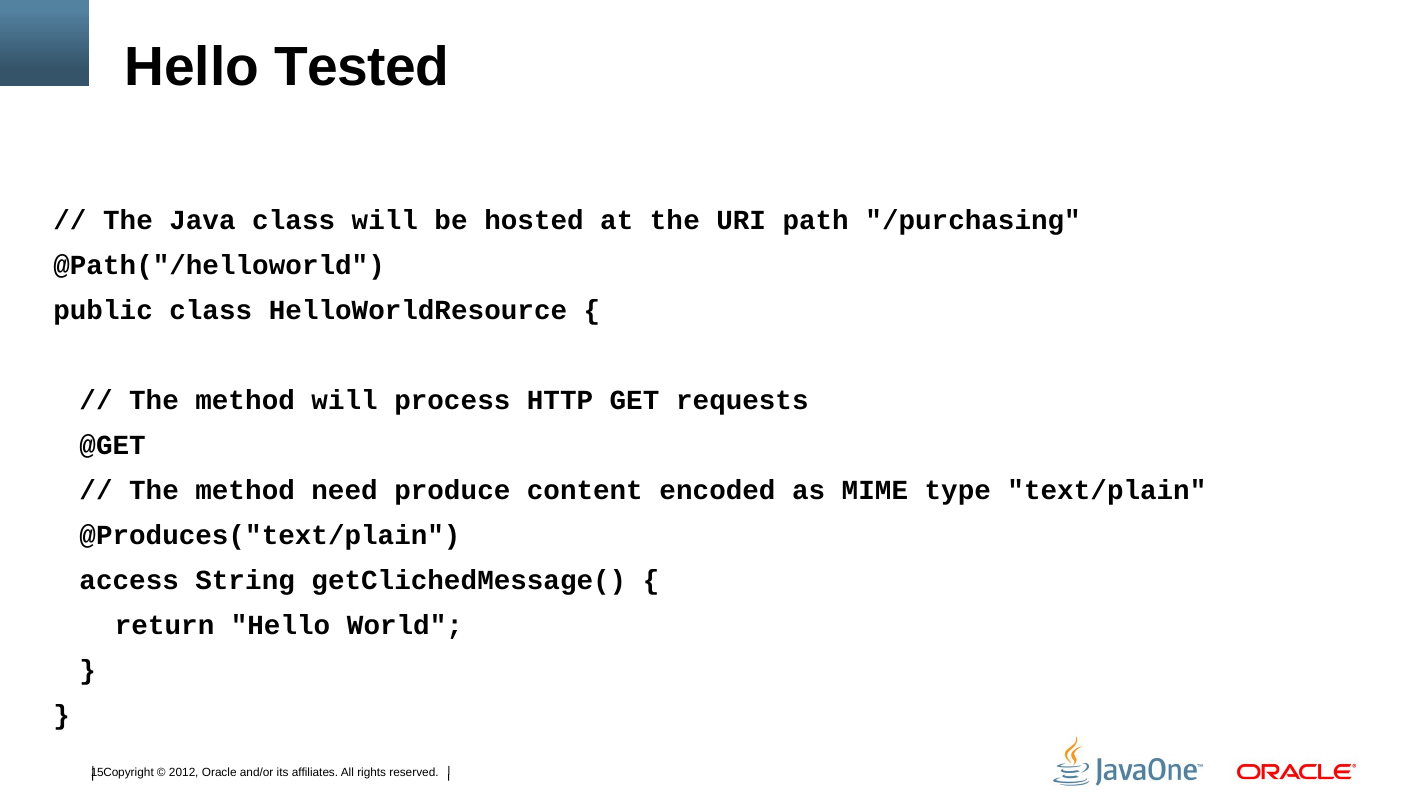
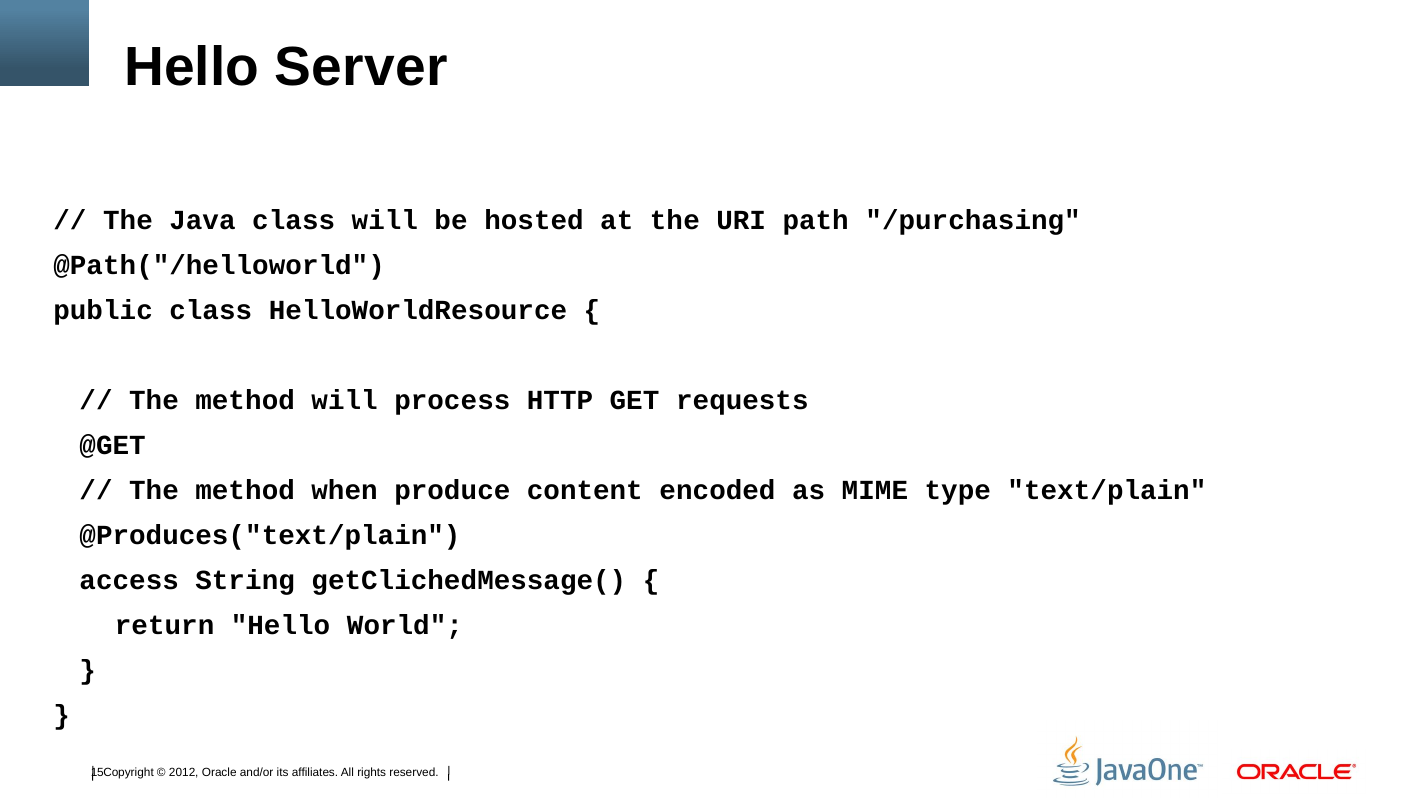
Tested: Tested -> Server (361, 68)
need: need -> when (345, 490)
